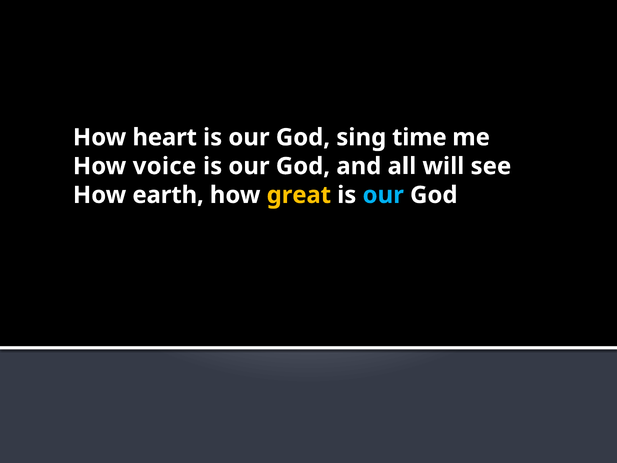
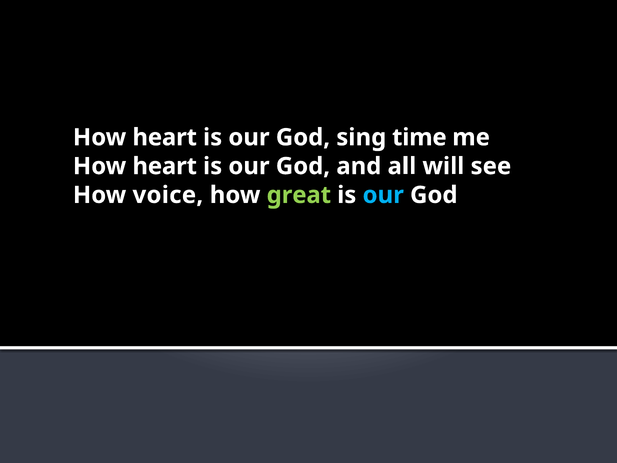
voice: voice -> heart (165, 166)
earth: earth -> voice (168, 195)
great colour: yellow -> light green (299, 195)
